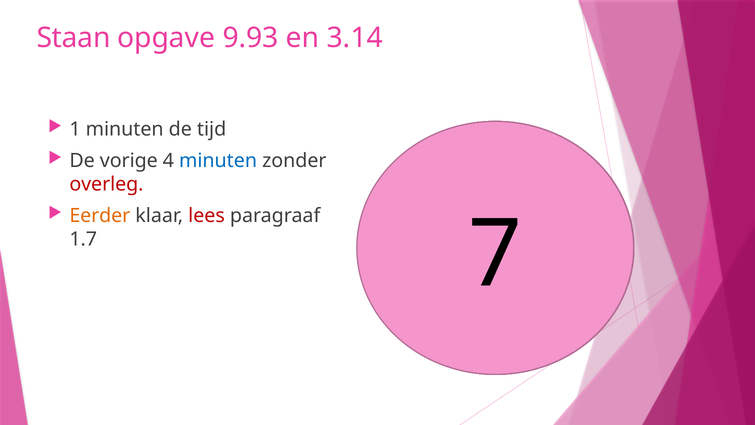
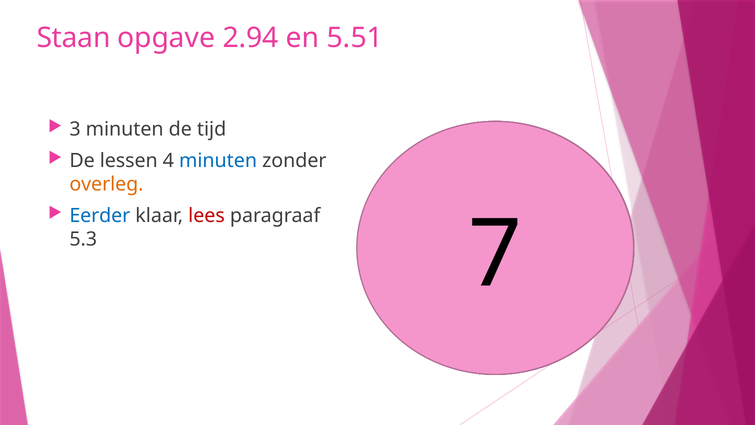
9.93: 9.93 -> 2.94 (251, 38)
3.14: 3.14 -> 5.51 (355, 38)
1: 1 -> 3 (75, 129)
vorige: vorige -> lessen (129, 161)
overleg colour: red -> orange (106, 184)
Eerder colour: orange -> blue (100, 216)
1.7: 1.7 -> 5.3 (83, 239)
